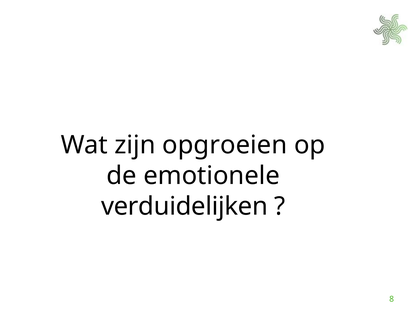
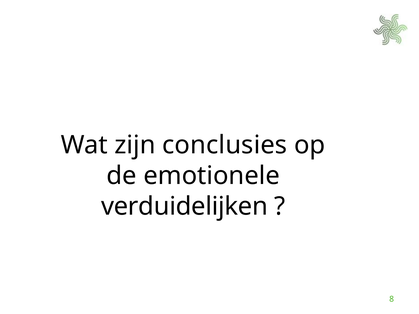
opgroeien: opgroeien -> conclusies (225, 145)
